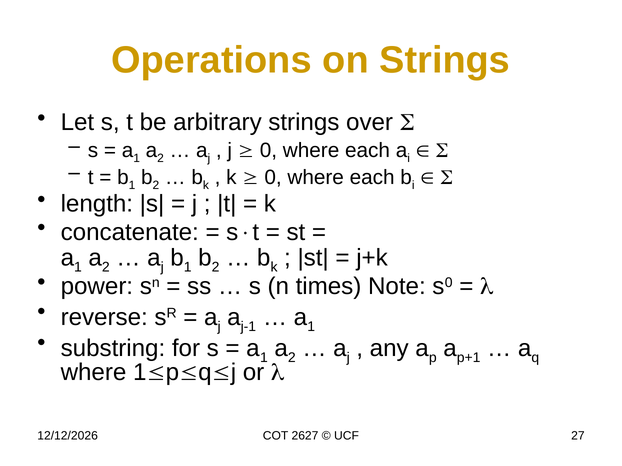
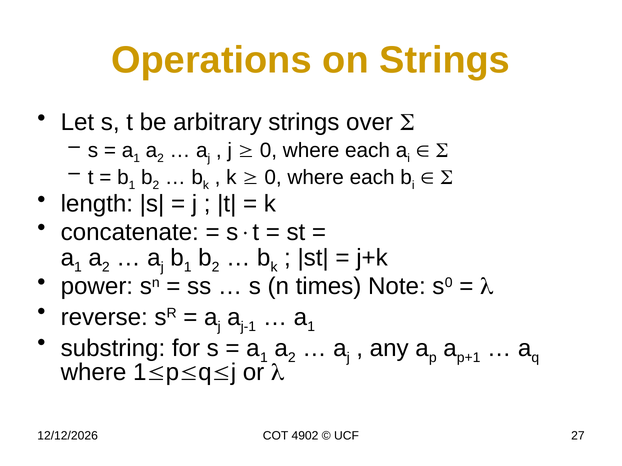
2627: 2627 -> 4902 (305, 436)
